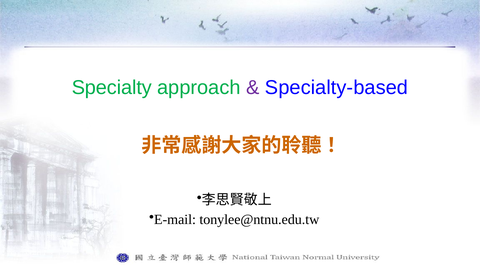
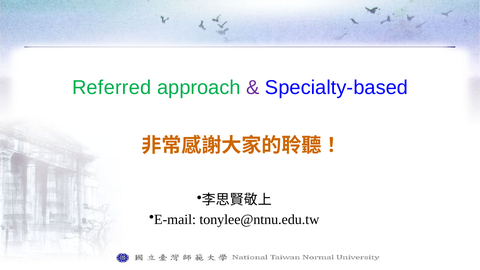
Specialty: Specialty -> Referred (112, 88)
